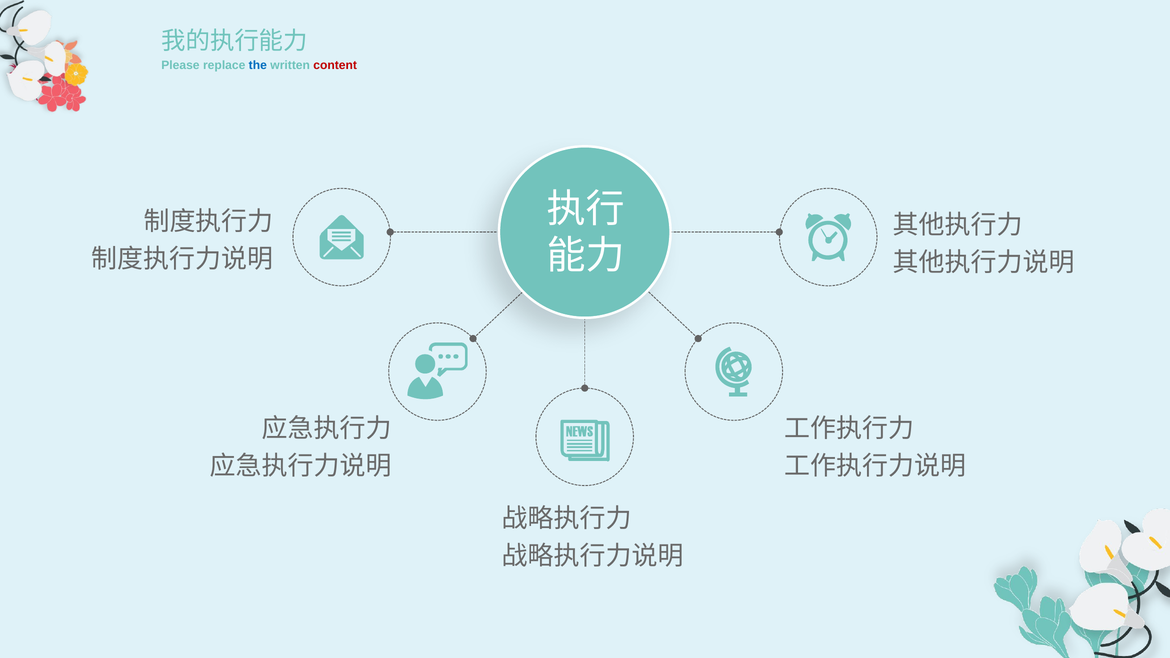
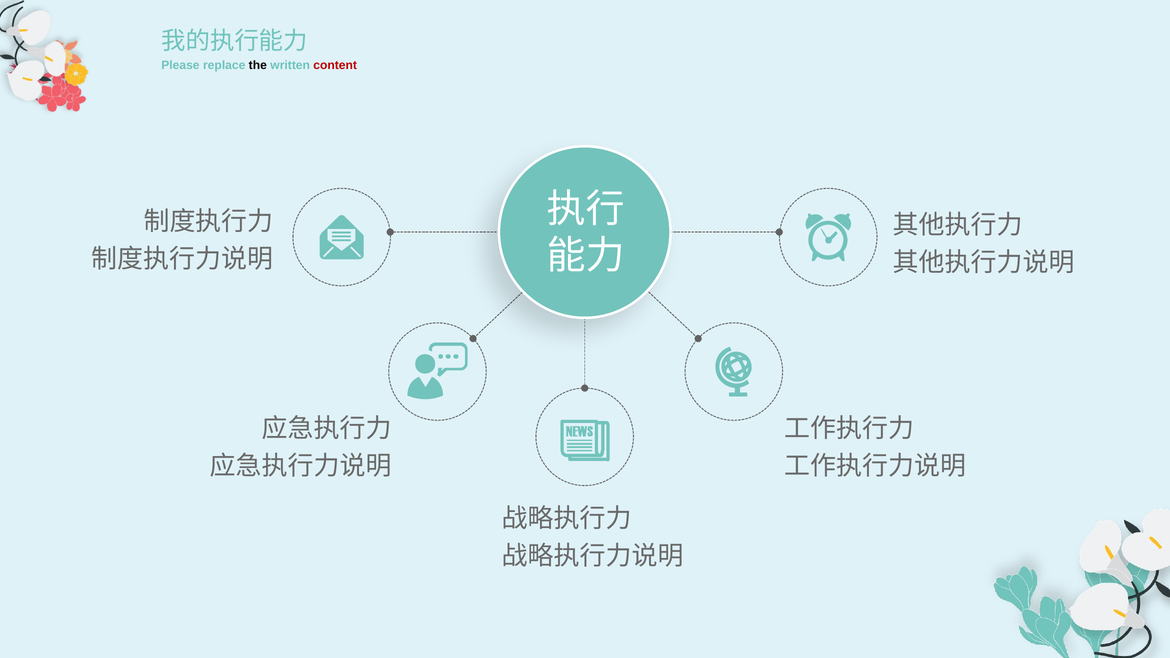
the colour: blue -> black (258, 65)
